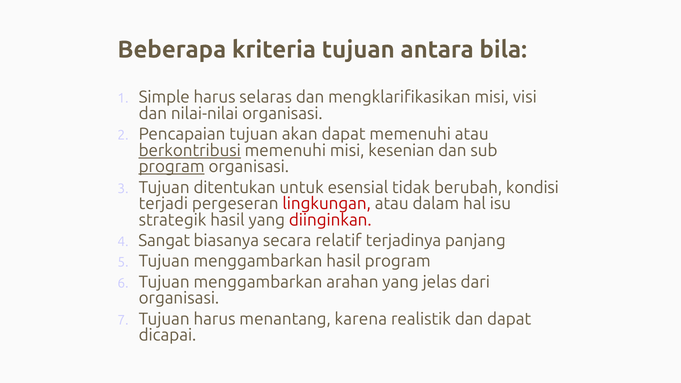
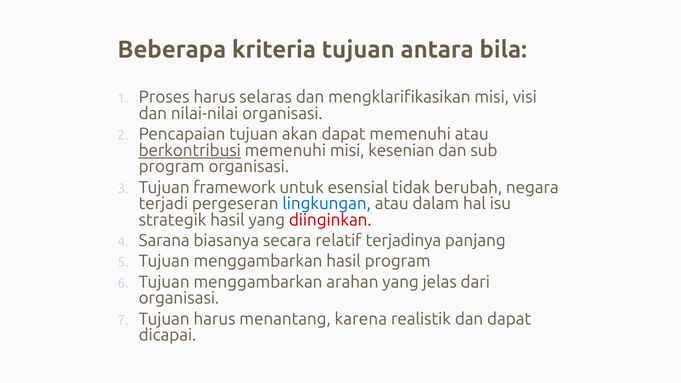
Simple: Simple -> Proses (164, 97)
program underline: present -> none (172, 167)
ditentukan: ditentukan -> framework (235, 187)
kondisi: kondisi -> negara (532, 187)
lingkungan colour: red -> blue (327, 204)
Sangat: Sangat -> Sarana (164, 241)
